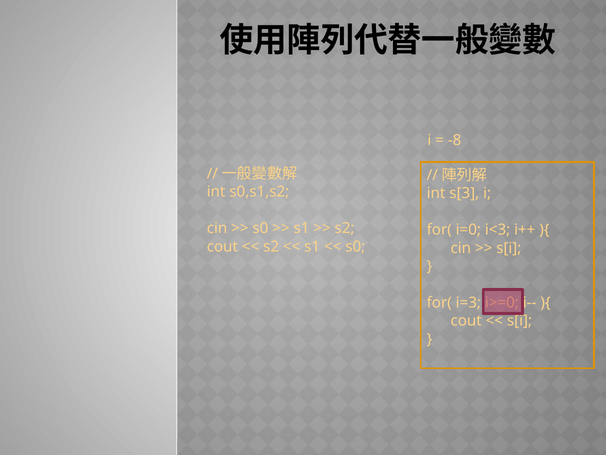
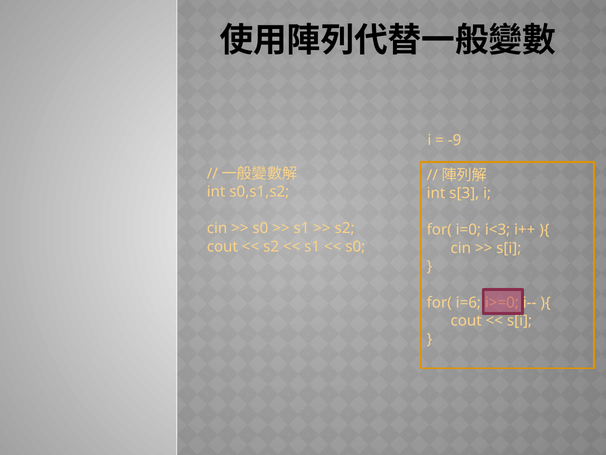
-8: -8 -> -9 (455, 140)
i=3: i=3 -> i=6 (468, 302)
